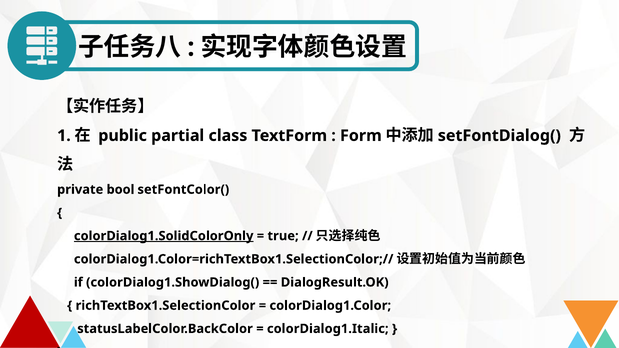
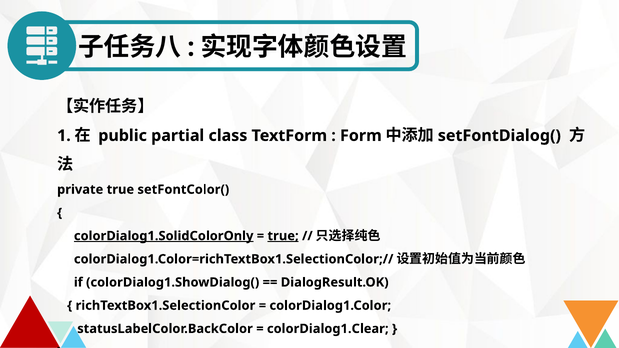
private bool: bool -> true (120, 190)
true underline: none -> present (283, 236)
colorDialog1.Italic: colorDialog1.Italic -> colorDialog1.Clear (328, 329)
